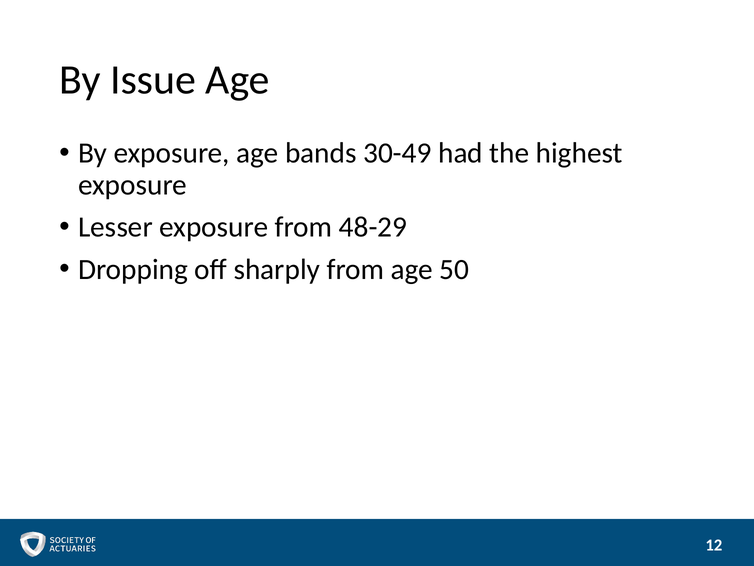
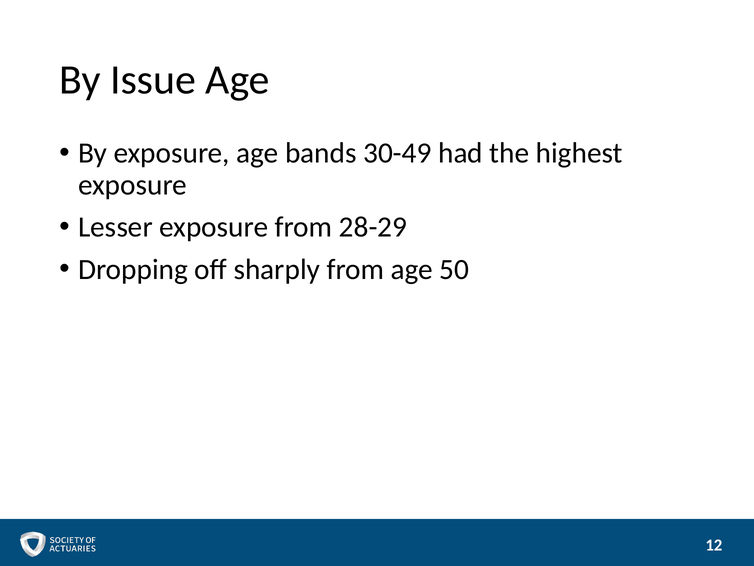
48-29: 48-29 -> 28-29 (373, 227)
